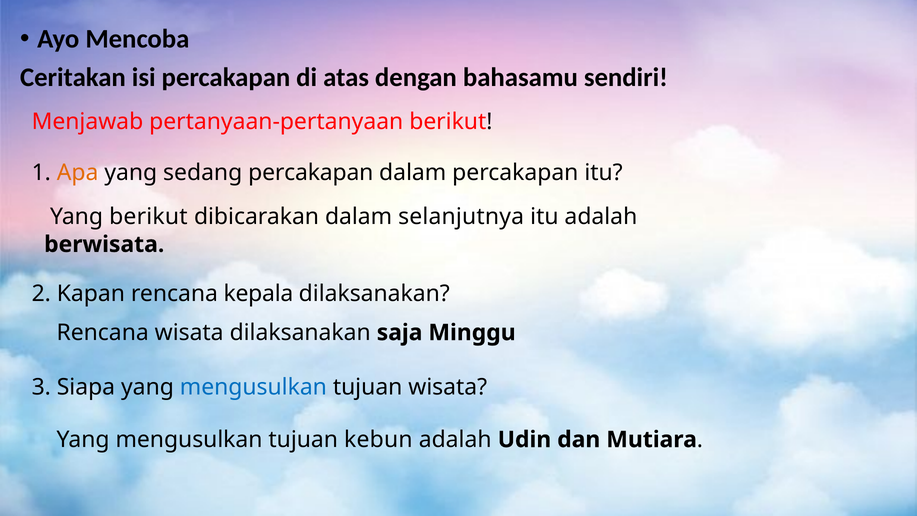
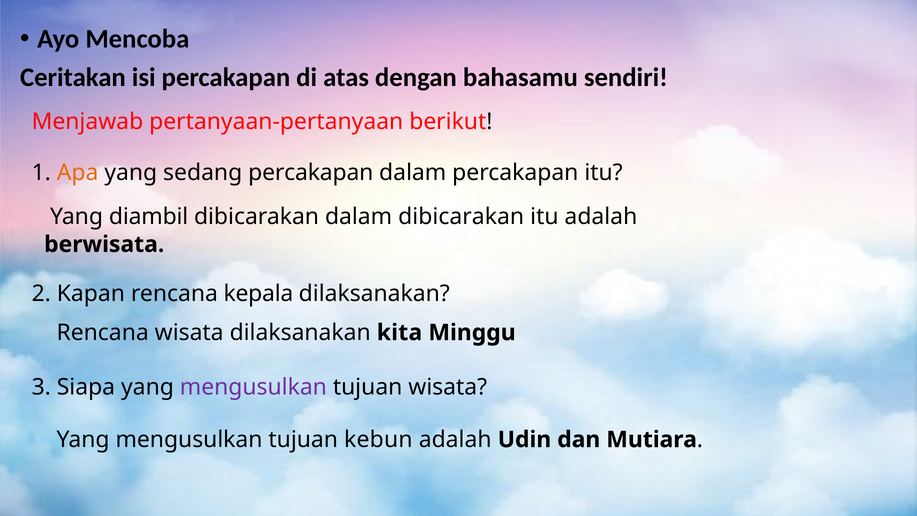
Yang berikut: berikut -> diambil (149, 217)
dalam selanjutnya: selanjutnya -> dibicarakan (461, 217)
saja: saja -> kita (399, 332)
mengusulkan colour: blue -> purple (253, 387)
